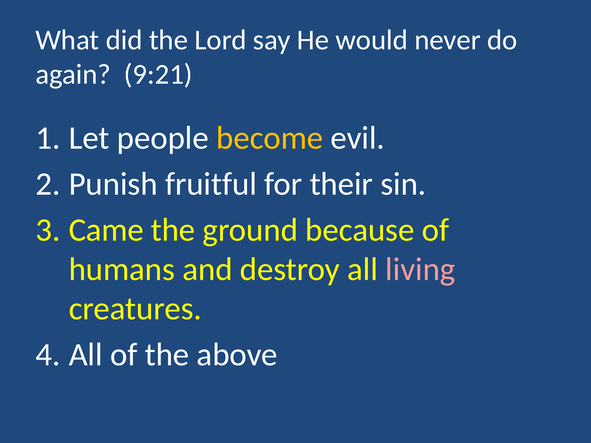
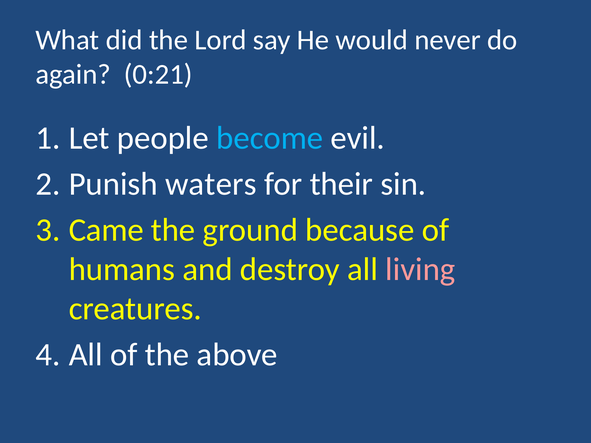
9:21: 9:21 -> 0:21 (158, 74)
become colour: yellow -> light blue (270, 138)
fruitful: fruitful -> waters (211, 184)
